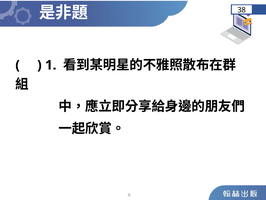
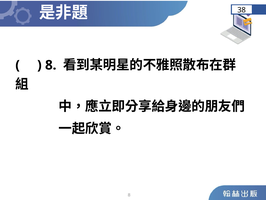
1: 1 -> 8 (51, 65)
